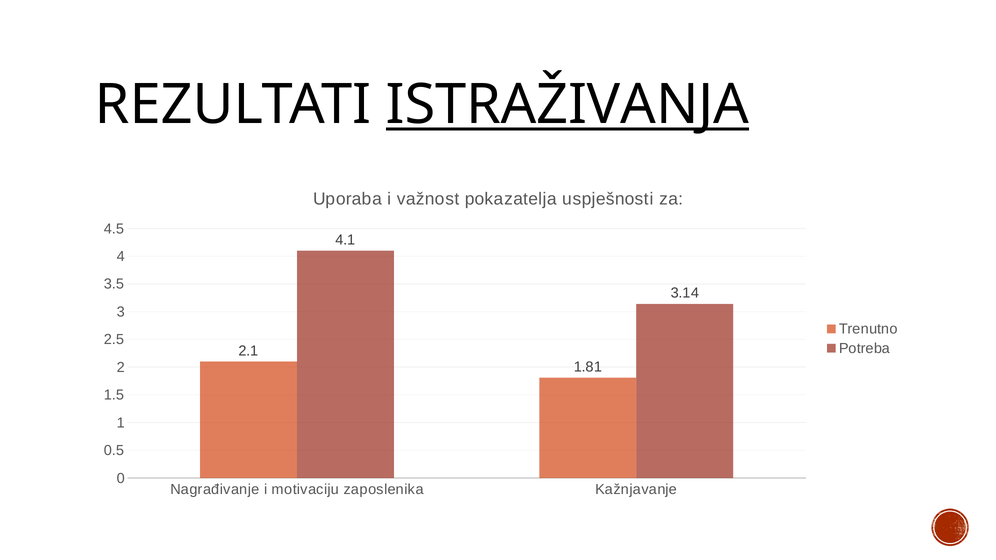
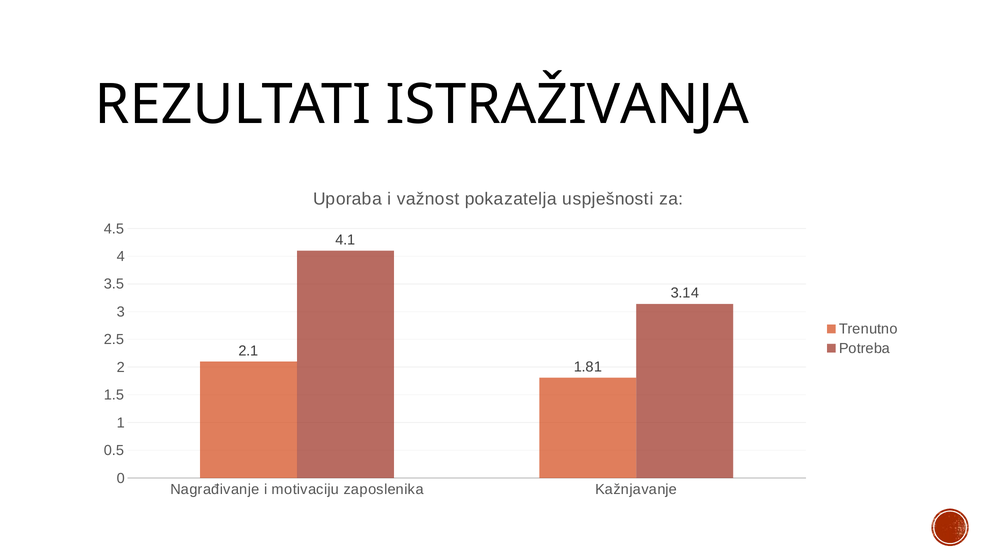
ISTRAŽIVANJA underline: present -> none (568, 105)
